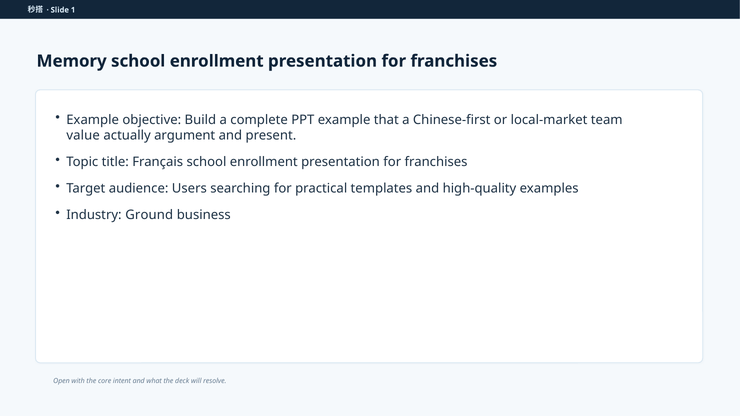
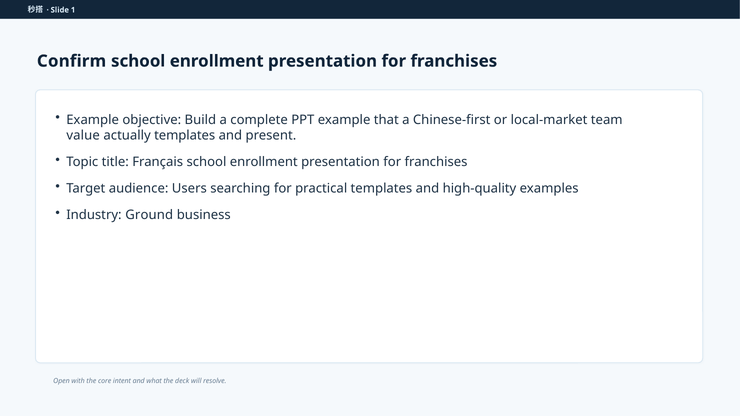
Memory: Memory -> Confirm (72, 61)
actually argument: argument -> templates (185, 135)
